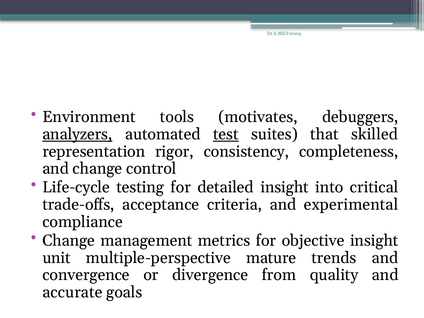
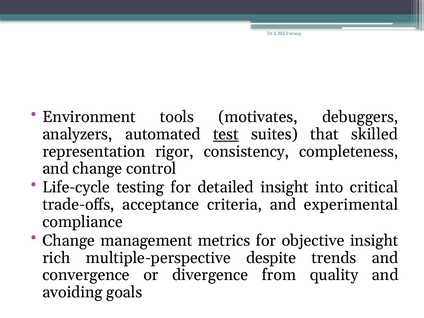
analyzers underline: present -> none (77, 134)
unit: unit -> rich (56, 258)
mature: mature -> despite (271, 258)
accurate: accurate -> avoiding (72, 292)
